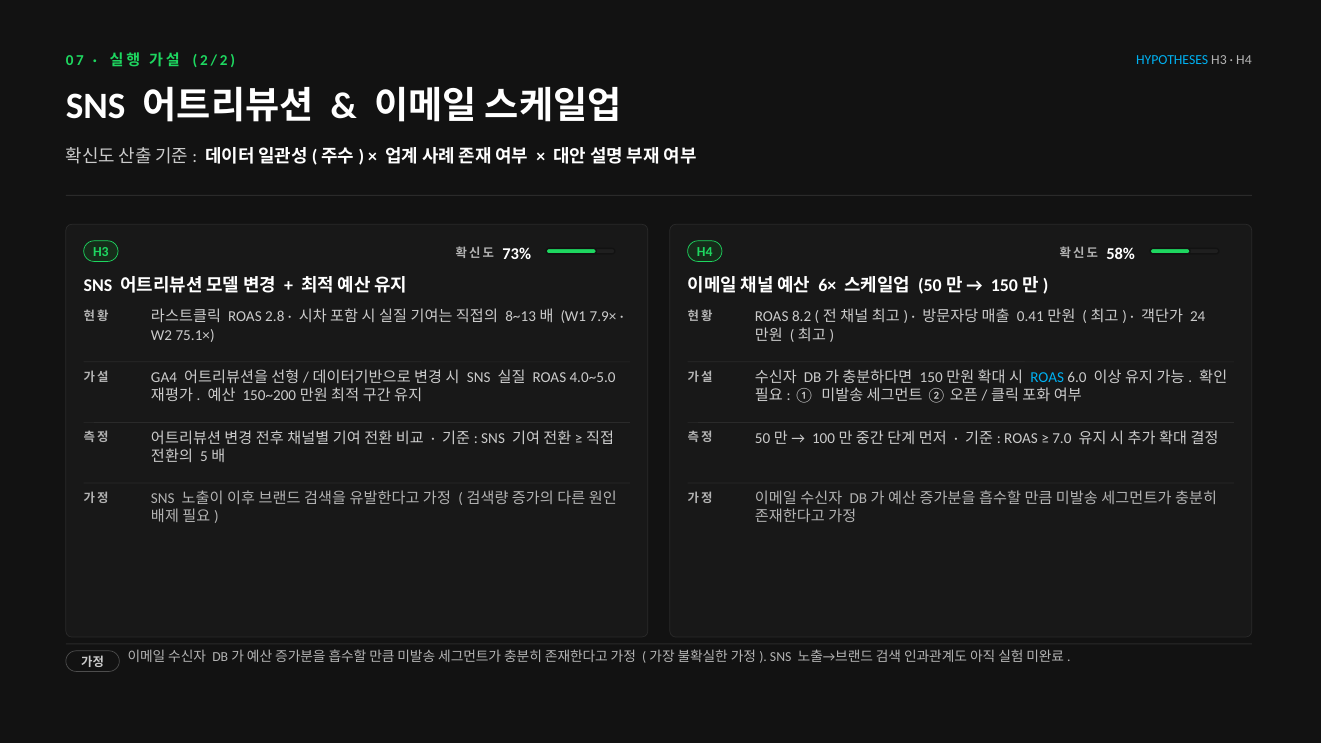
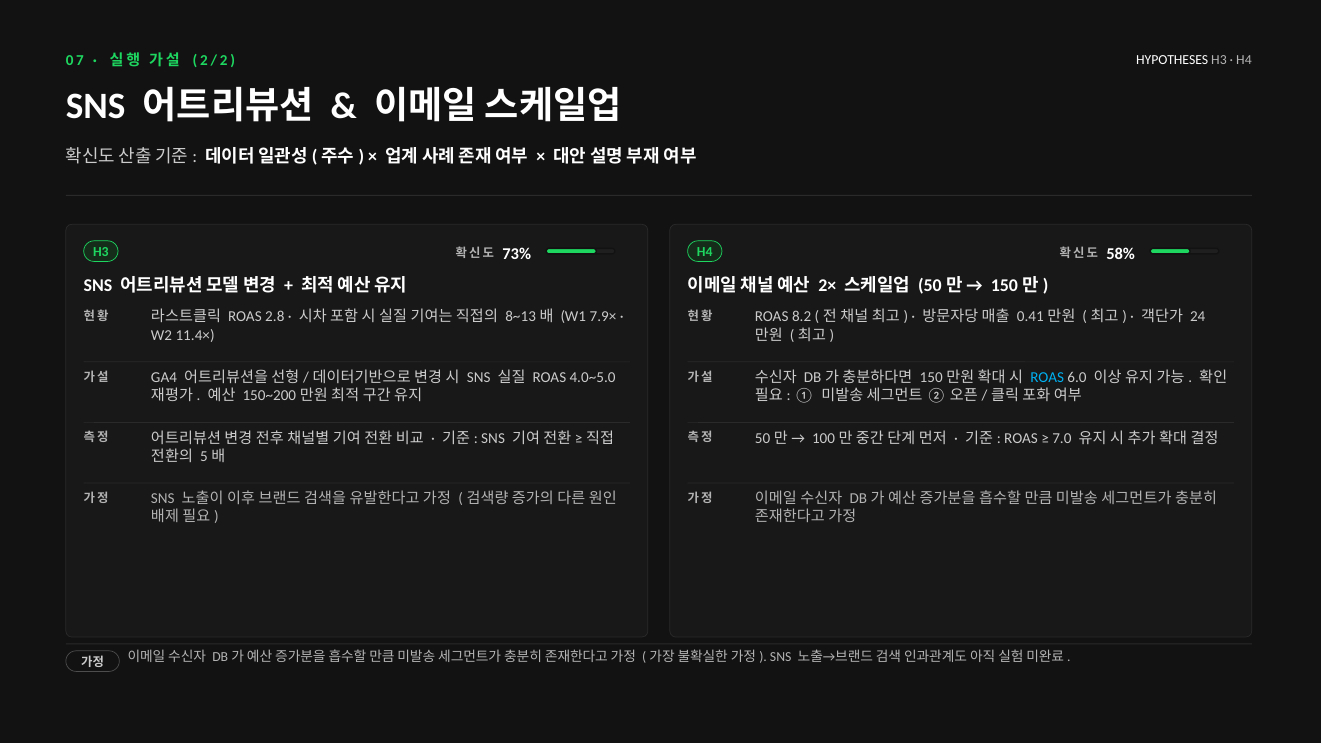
HYPOTHESES colour: light blue -> white (1172, 60)
6×: 6× -> 2× (827, 286)
75.1×: 75.1× -> 11.4× (195, 335)
